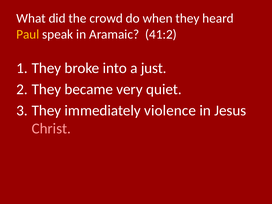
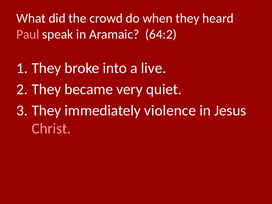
Paul colour: yellow -> pink (28, 34)
41:2: 41:2 -> 64:2 (161, 34)
just: just -> live (154, 68)
